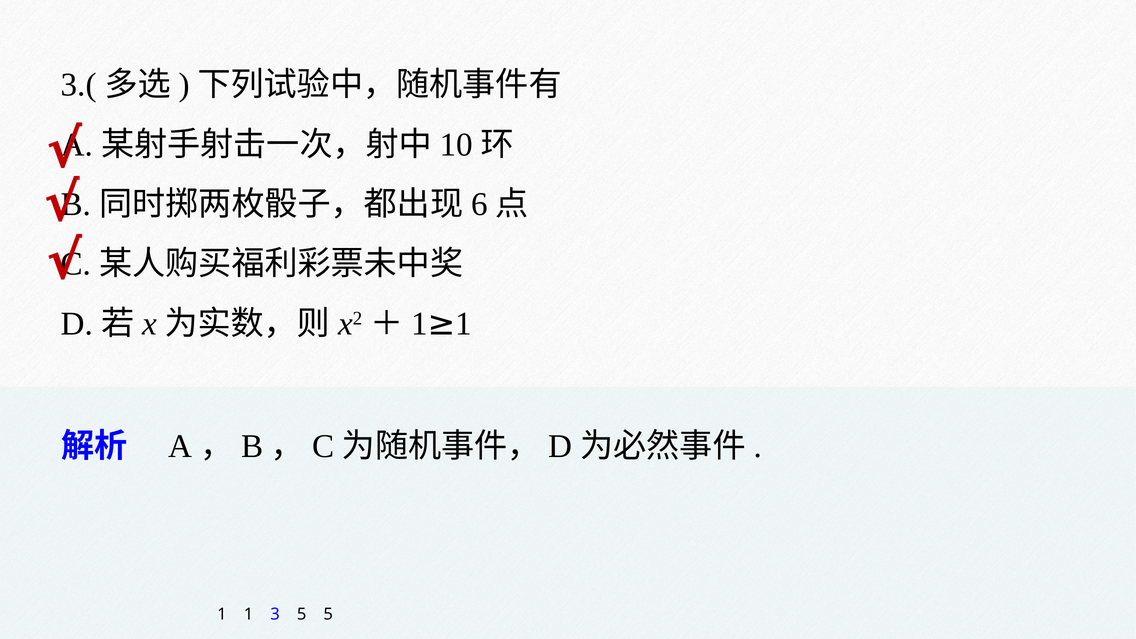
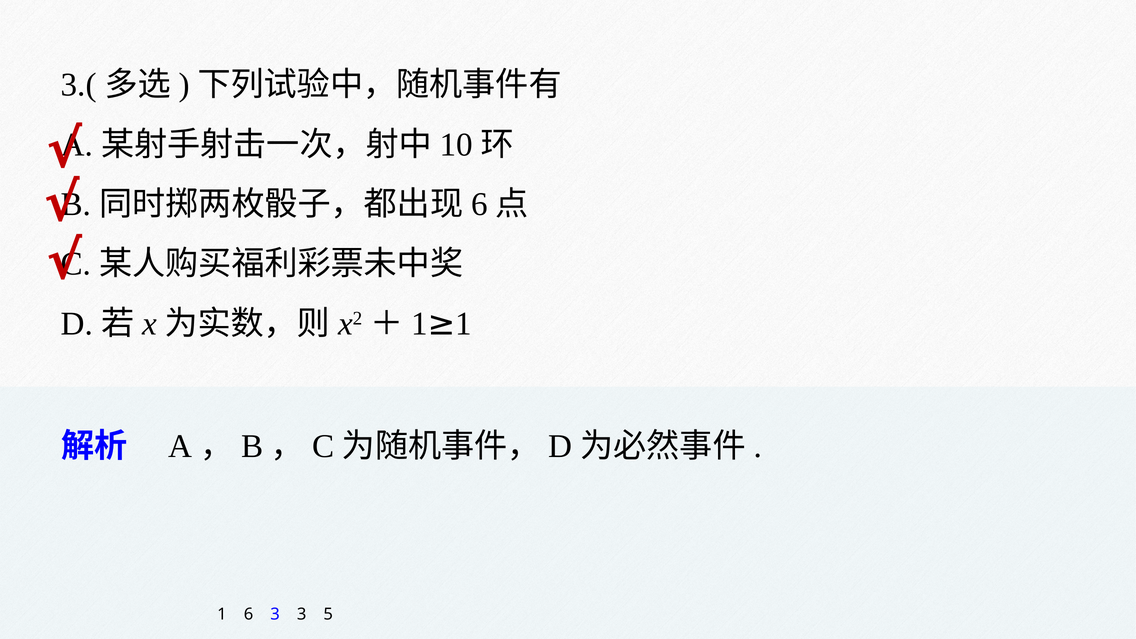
1 1: 1 -> 6 (248, 614)
3 5: 5 -> 3 (302, 614)
